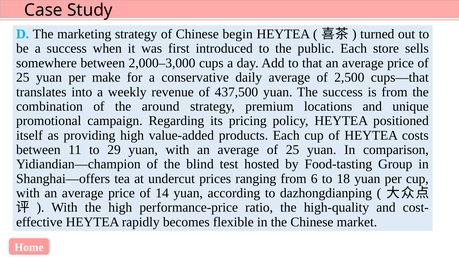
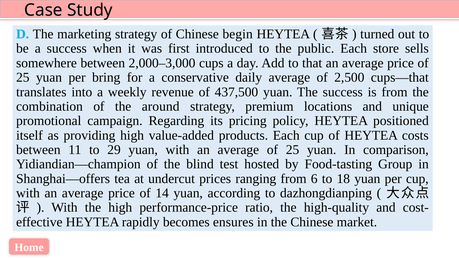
make: make -> bring (106, 77)
flexible: flexible -> ensures (233, 222)
